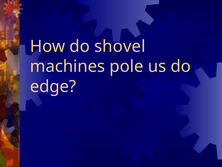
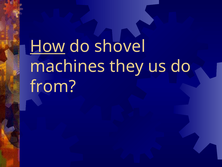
How underline: none -> present (48, 46)
pole: pole -> they (126, 66)
edge: edge -> from (53, 86)
